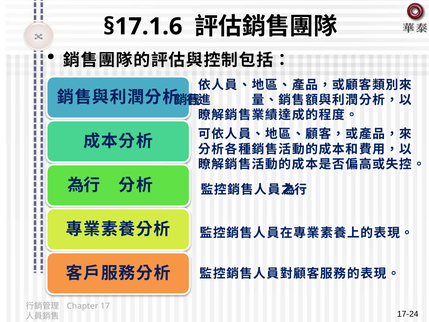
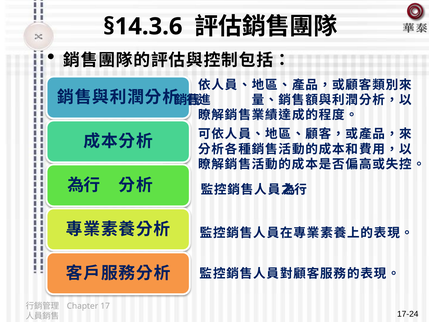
§17.1.6: §17.1.6 -> §14.3.6 (143, 26)
